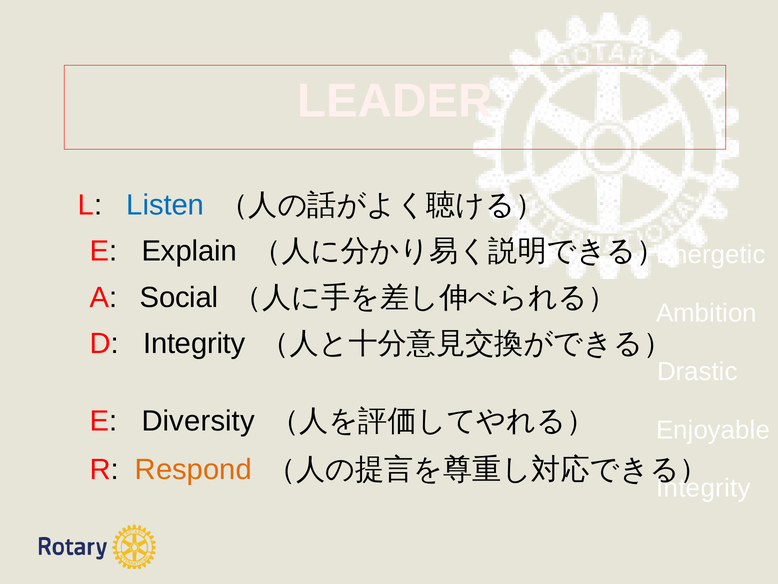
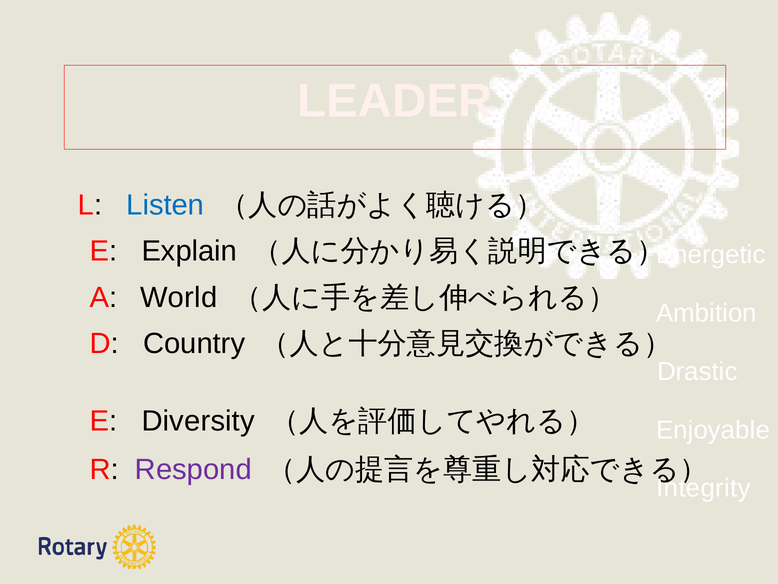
Social: Social -> World (179, 297)
D Integrity: Integrity -> Country (194, 343)
Respond colour: orange -> purple (193, 469)
